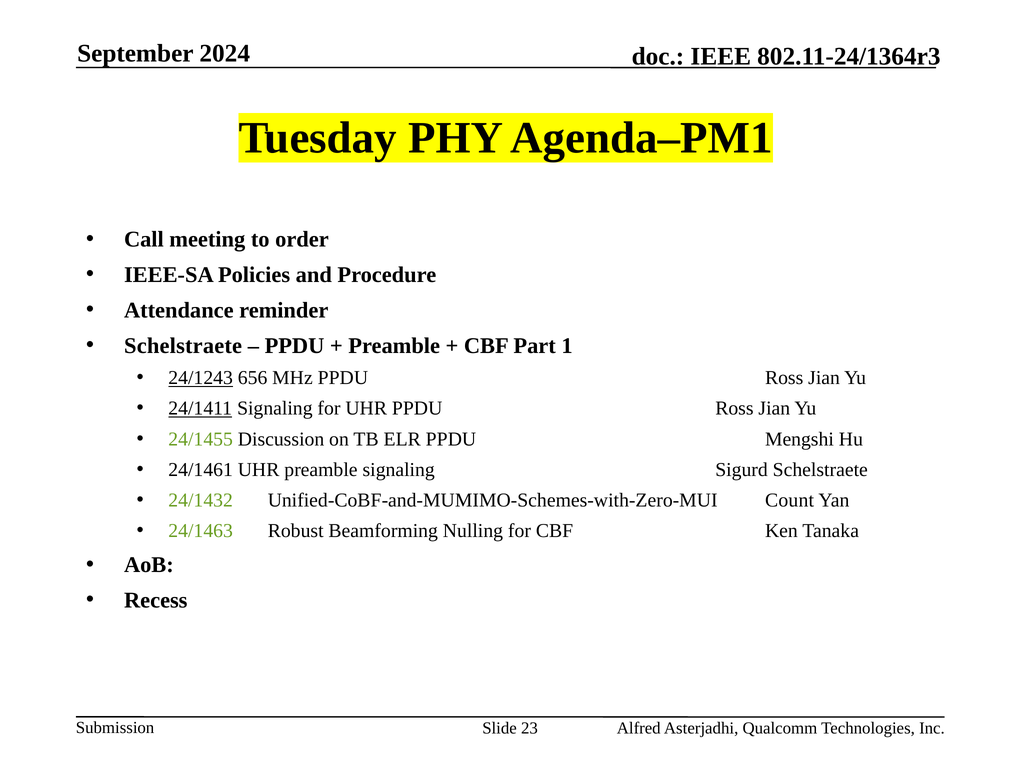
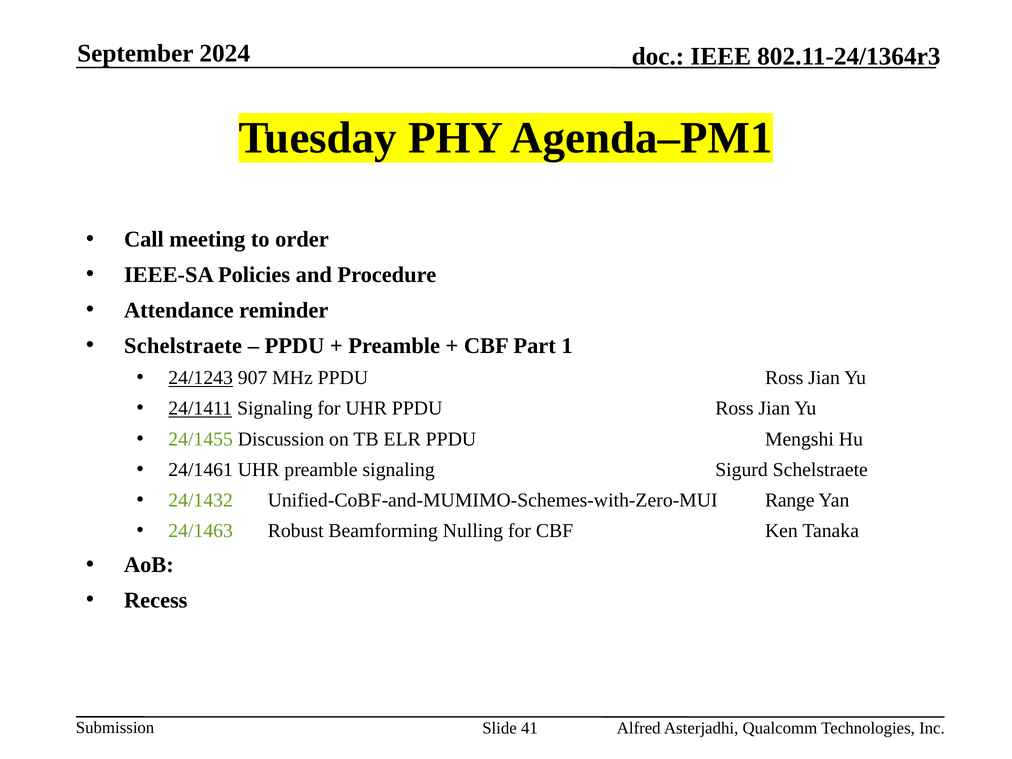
656: 656 -> 907 (253, 378)
Count: Count -> Range (790, 500)
23: 23 -> 41 (529, 728)
